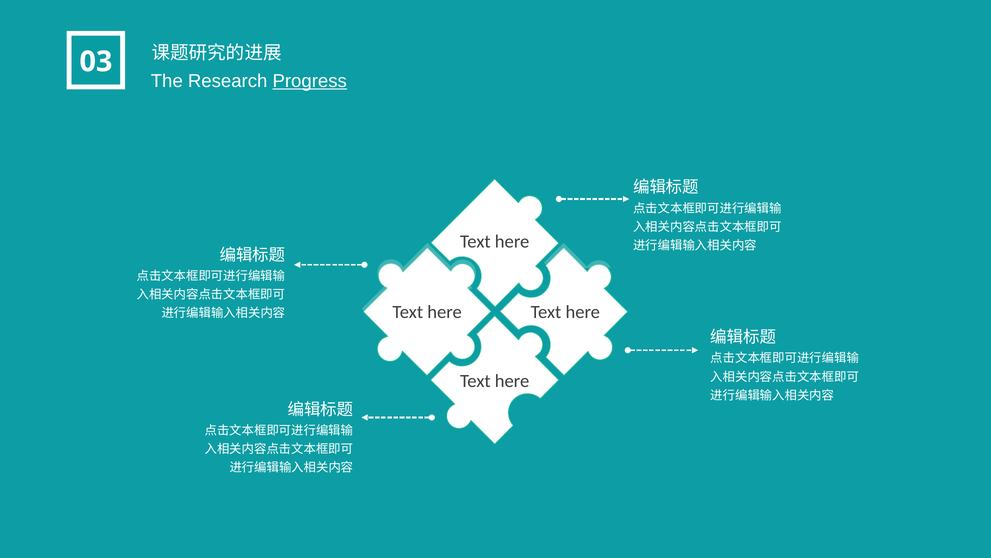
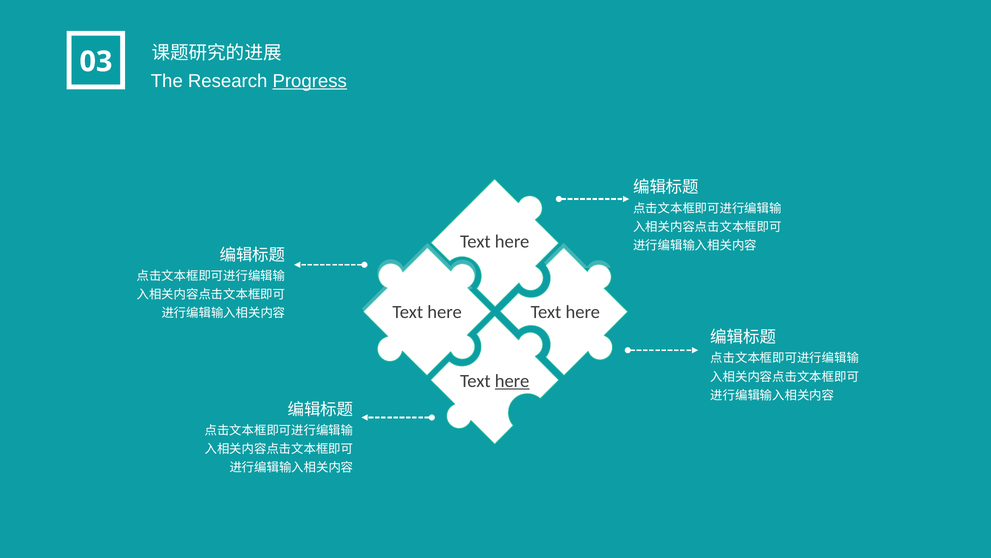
here underline: none -> present (512, 381)
